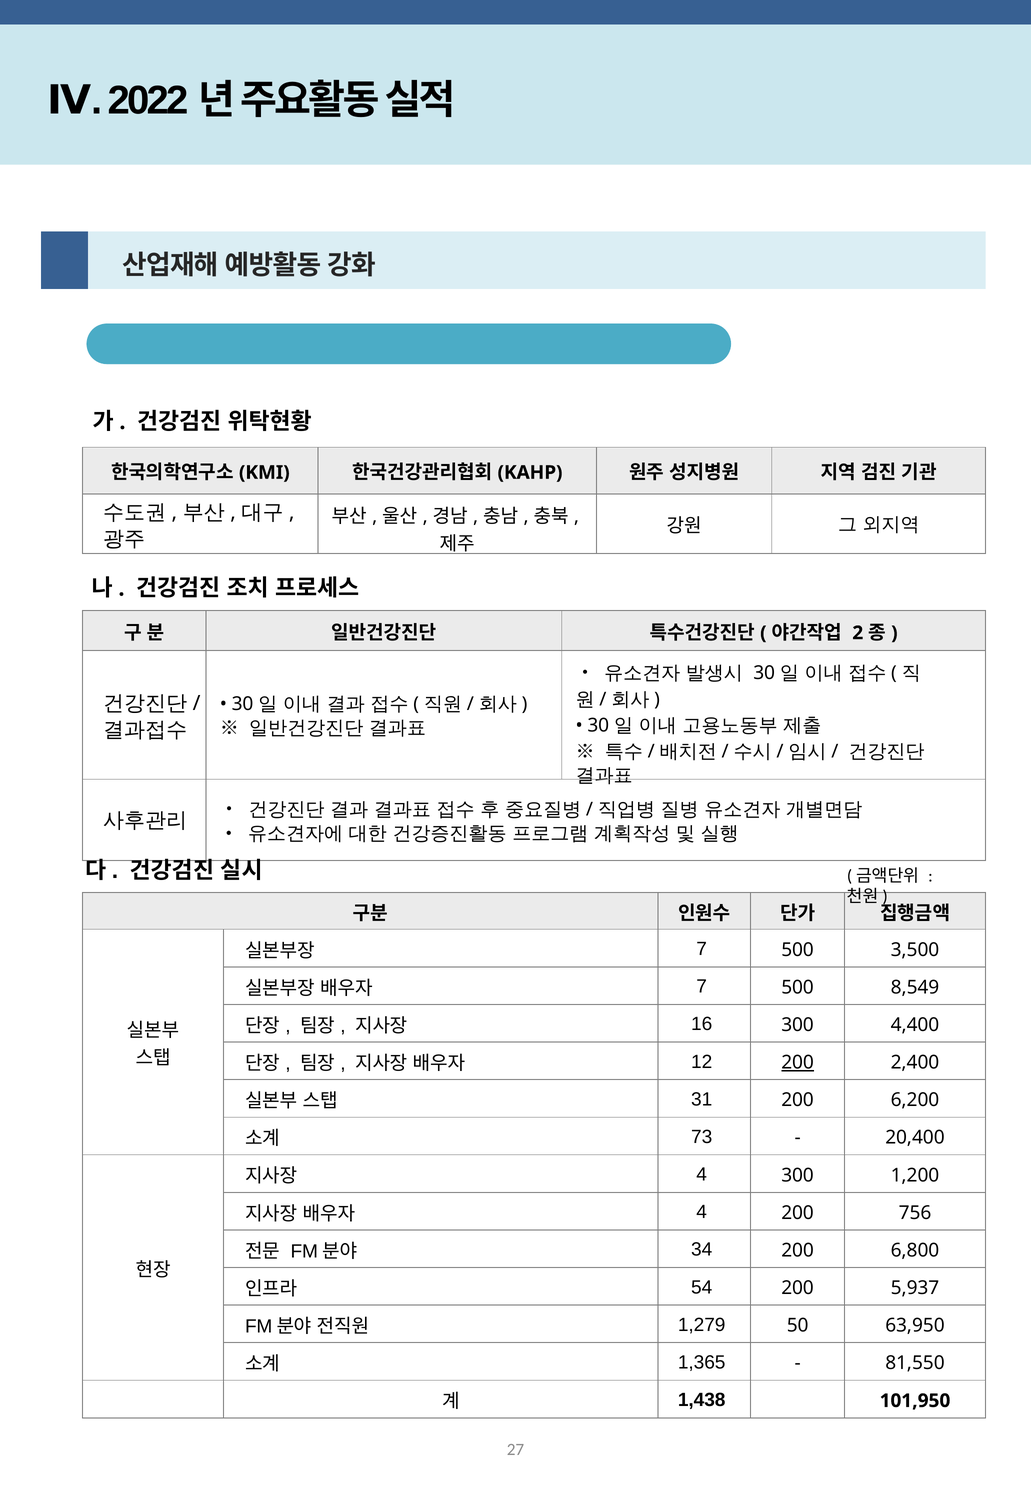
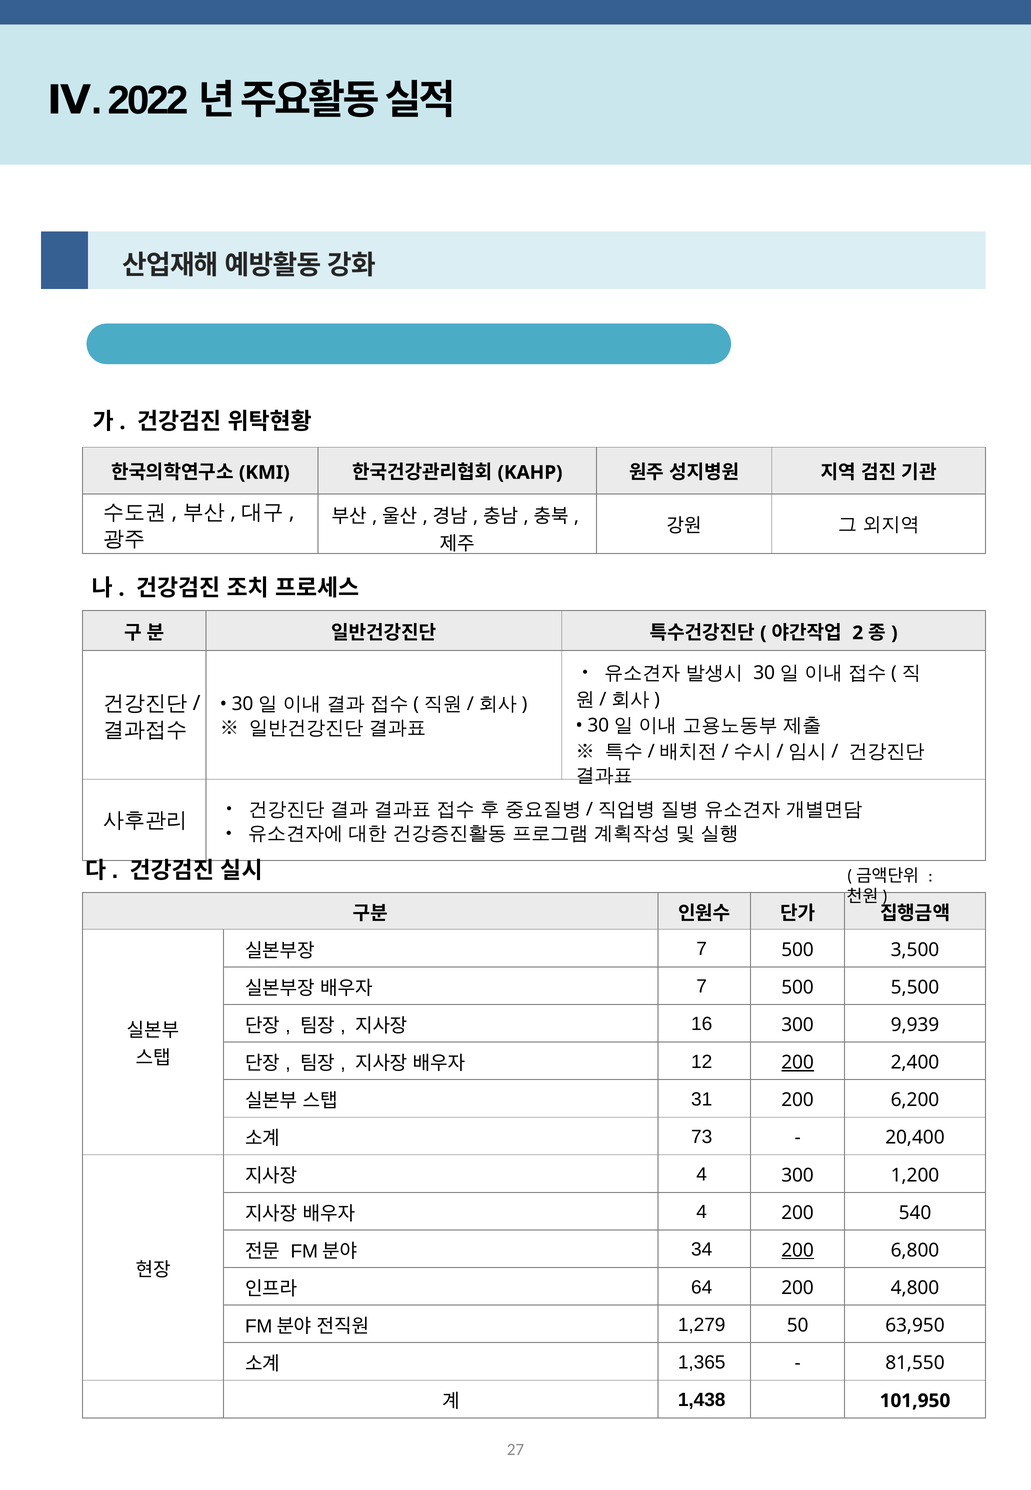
8,549: 8,549 -> 5,500 (915, 987)
4,400: 4,400 -> 9,939 (915, 1024)
756: 756 -> 540 (915, 1212)
200 underline: none -> present (798, 1250)
54: 54 -> 64 (702, 1287)
5,937: 5,937 -> 4,800 (915, 1287)
